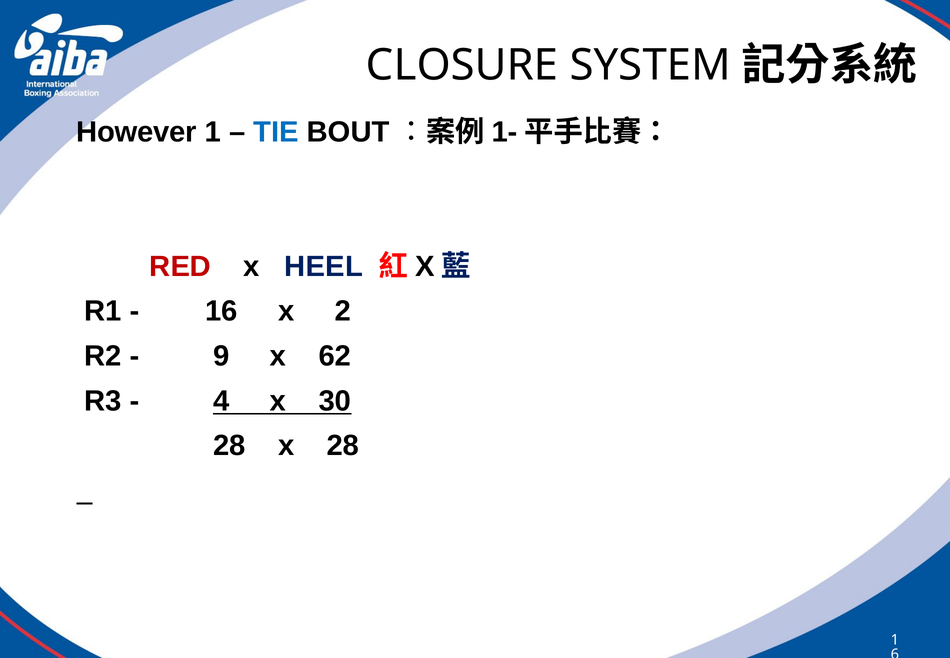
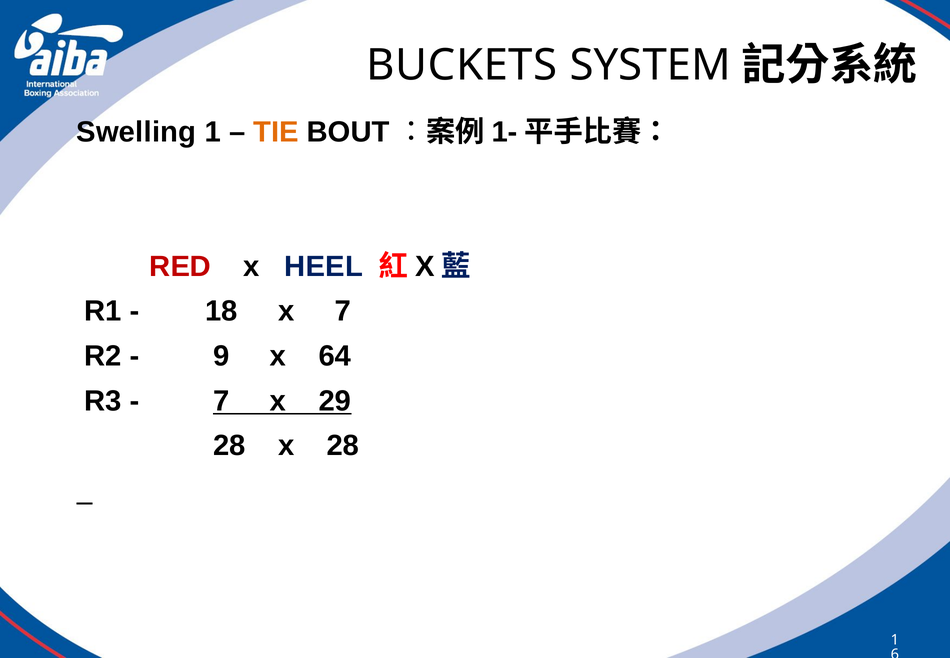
CLOSURE: CLOSURE -> BUCKETS (462, 65)
However: However -> Swelling (136, 132)
TIE colour: blue -> orange (276, 132)
16: 16 -> 18 (221, 311)
x 2: 2 -> 7 (343, 311)
62: 62 -> 64 (335, 356)
4: 4 -> 7 (221, 401)
30: 30 -> 29 (335, 401)
